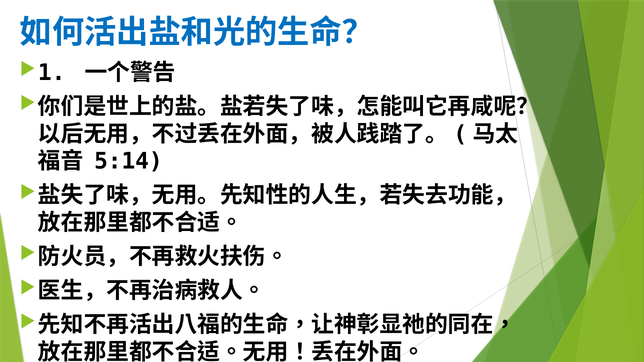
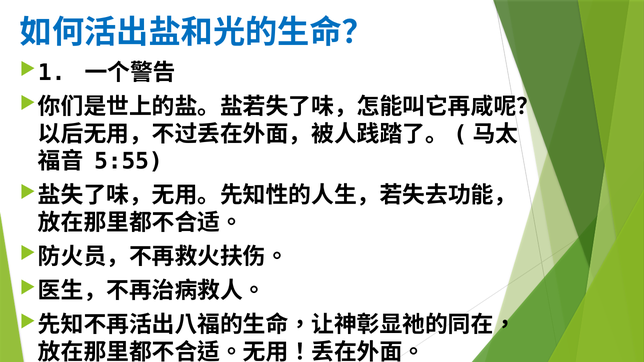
5:14: 5:14 -> 5:55 (128, 161)
